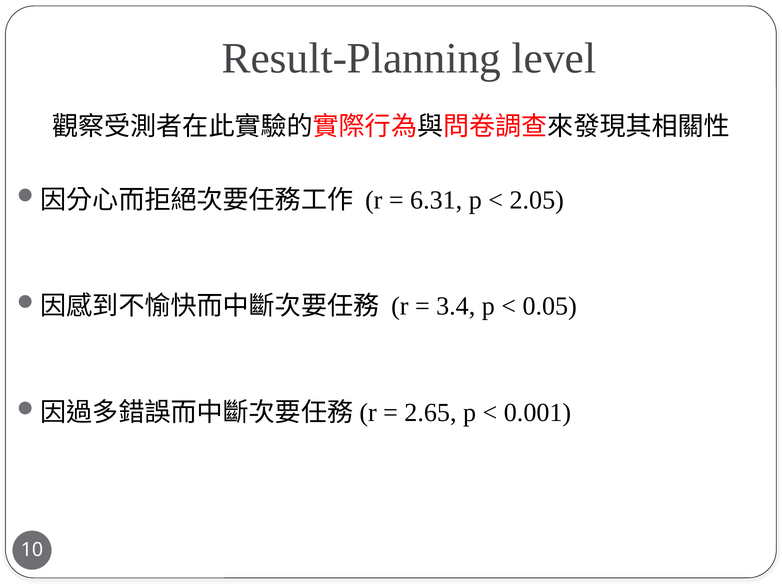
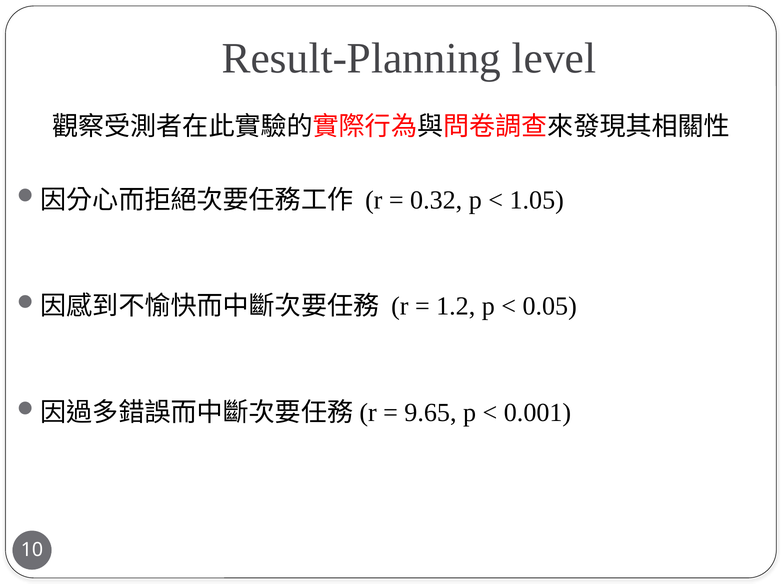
6.31: 6.31 -> 0.32 (436, 200)
2.05: 2.05 -> 1.05 (537, 200)
3.4: 3.4 -> 1.2 (456, 307)
2.65: 2.65 -> 9.65 (430, 413)
